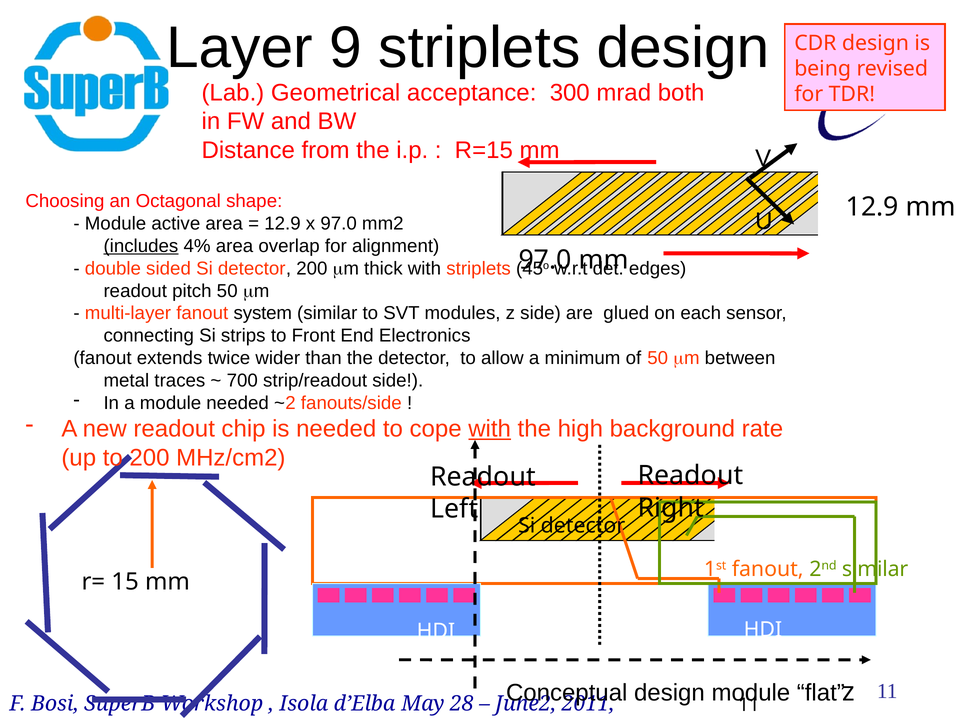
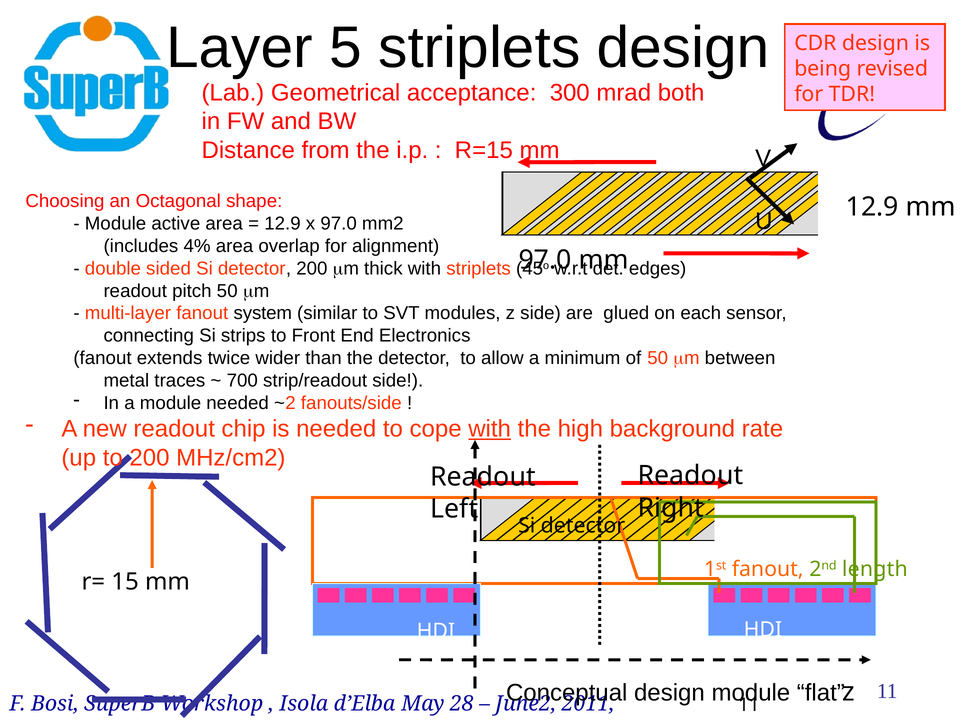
9: 9 -> 5 (346, 48)
includes underline: present -> none (141, 246)
2nd similar: similar -> length (875, 570)
